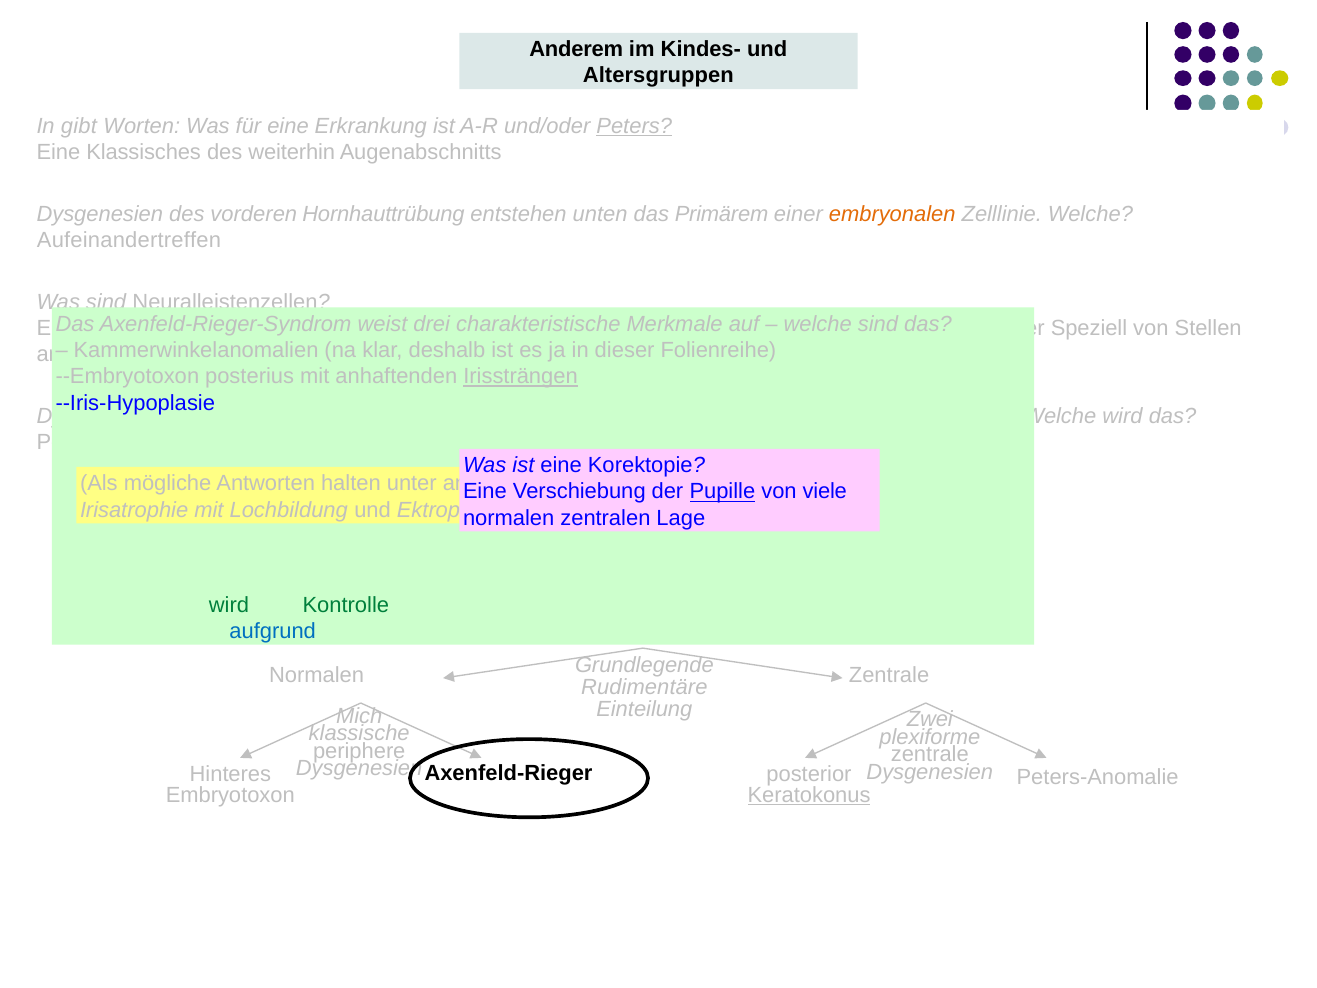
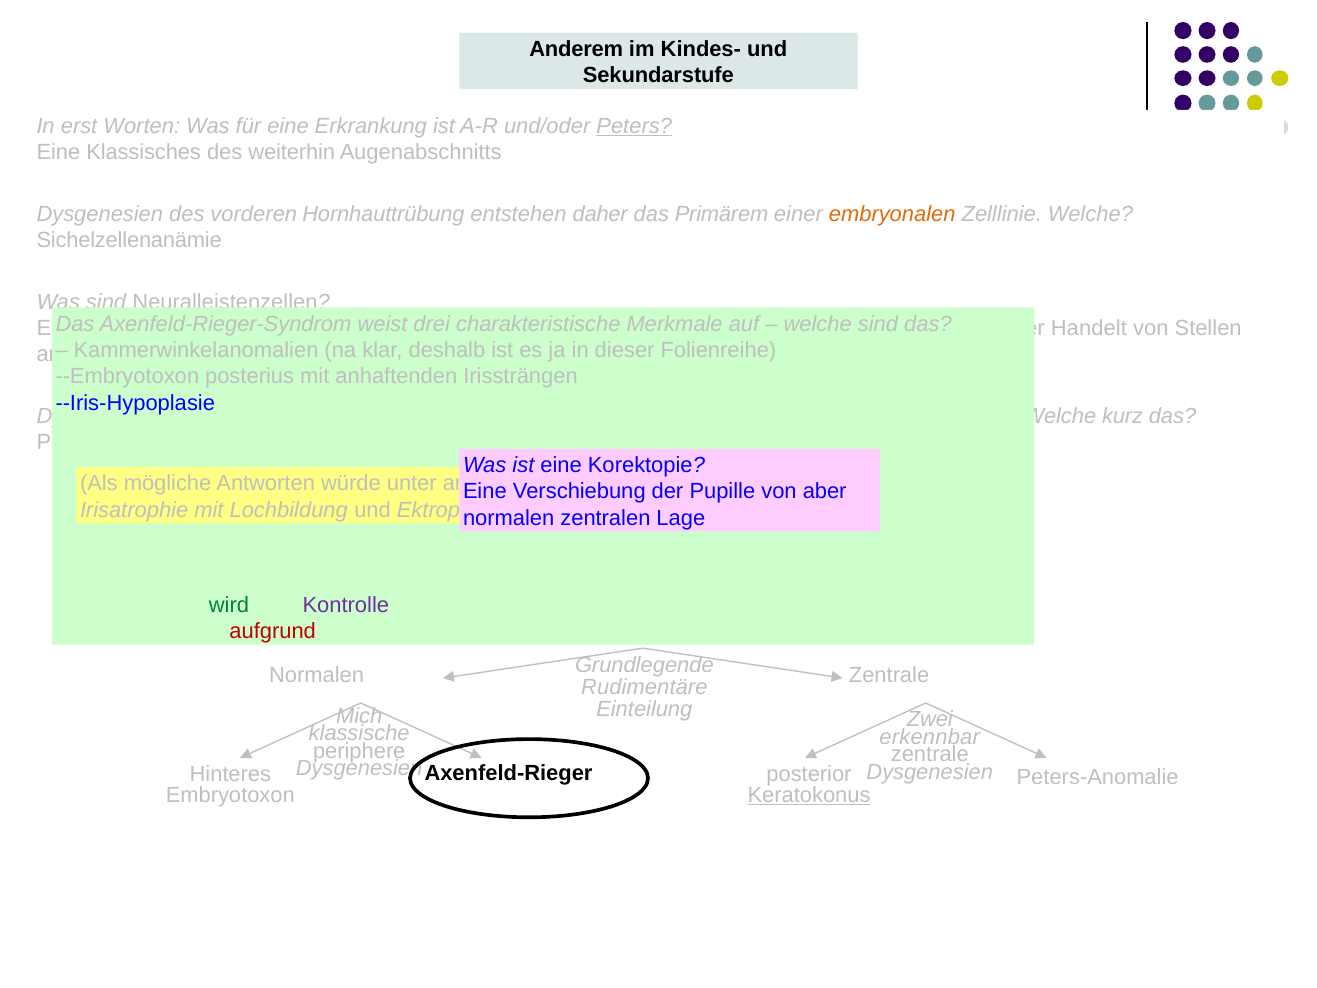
Altersgruppen: Altersgruppen -> Sekundarstufe (658, 76)
gibt: gibt -> erst (79, 126)
unten: unten -> daher (600, 214)
Aufeinandertreffen: Aufeinandertreffen -> Sichelzellenanämie (129, 240)
Speziell: Speziell -> Handelt (1089, 328)
Irissträngen underline: present -> none (521, 376)
wird: wird -> kurz (1123, 416)
halten: halten -> würde (351, 483)
Pupille underline: present -> none (722, 492)
von viele: viele -> aber (825, 492)
Kontrolle colour: green -> purple (346, 605)
aufgrund colour: blue -> red (273, 631)
plexiforme: plexiforme -> erkennbar (930, 737)
